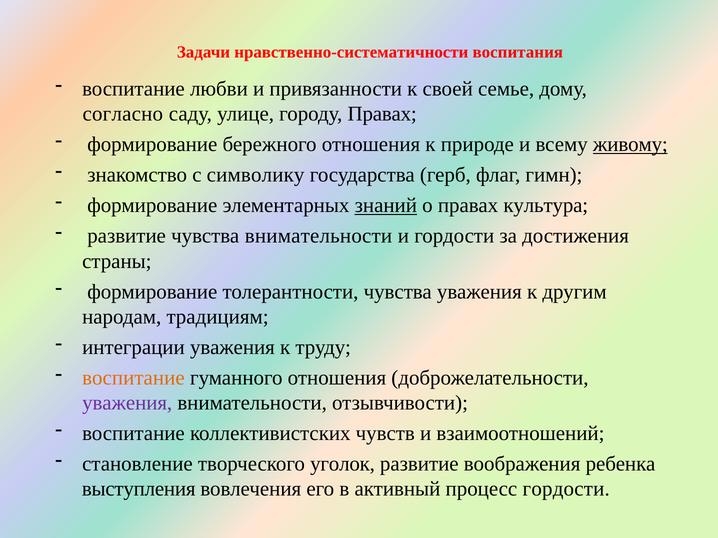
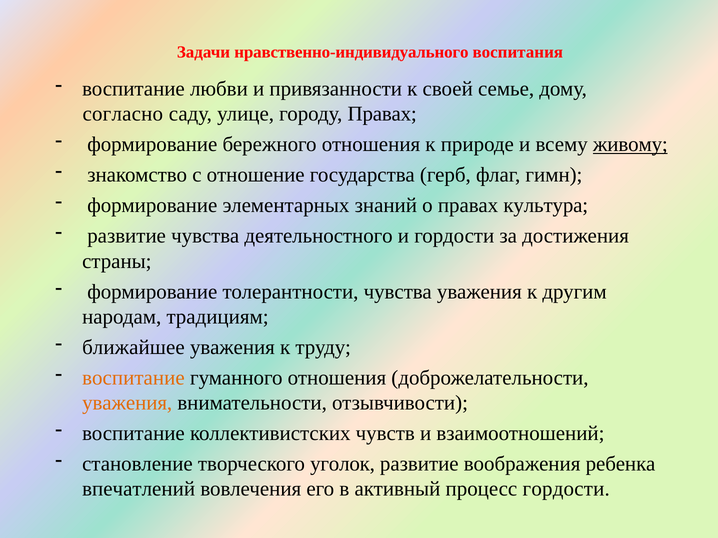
нравственно-систематичности: нравственно-систематичности -> нравственно-индивидуального (351, 52)
символику: символику -> отношение (256, 175)
знаний underline: present -> none (386, 206)
чувства внимательности: внимательности -> деятельностного (319, 236)
интеграции: интеграции -> ближайшее (133, 348)
уважения colour: purple -> orange (127, 403)
выступления: выступления -> впечатлений (139, 489)
